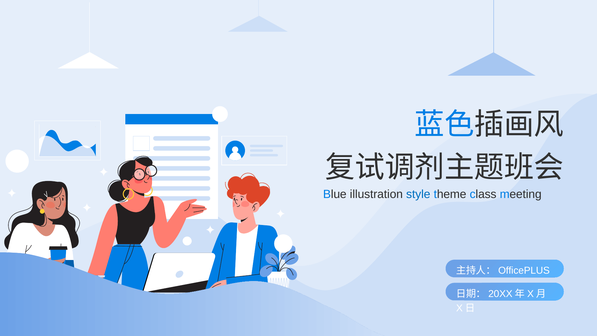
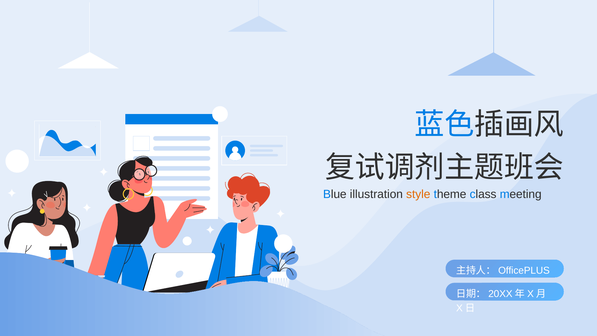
style colour: blue -> orange (418, 194)
